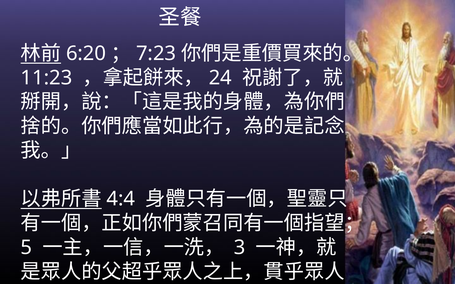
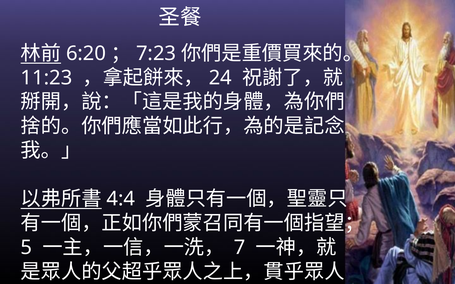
3: 3 -> 7 (240, 248)
